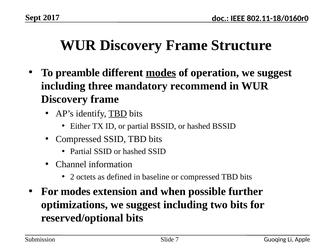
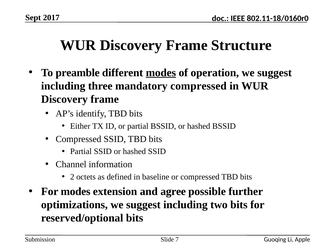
mandatory recommend: recommend -> compressed (198, 86)
TBD underline: present -> none (118, 114)
when: when -> agree (173, 192)
